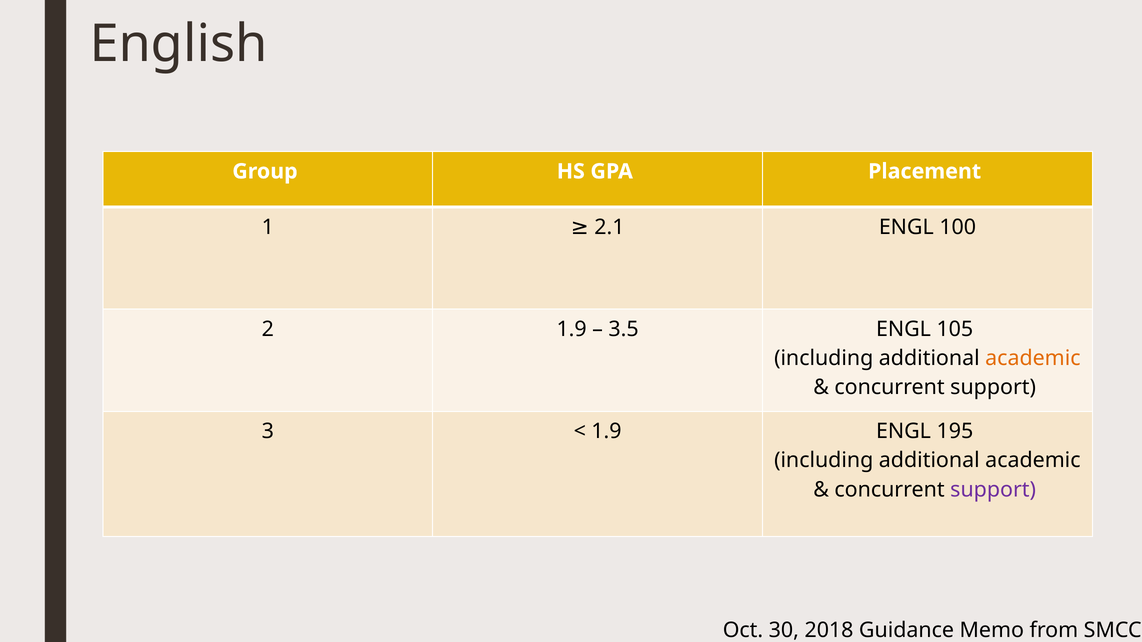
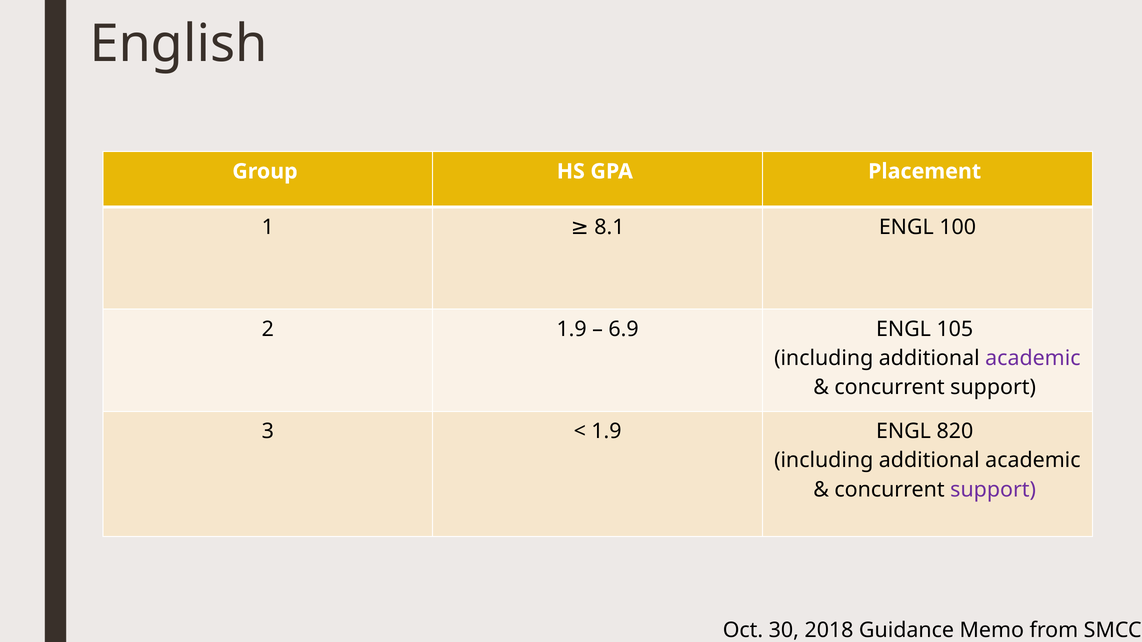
2.1: 2.1 -> 8.1 (609, 227)
3.5: 3.5 -> 6.9 (624, 329)
academic colour: orange -> purple (1033, 358)
195: 195 -> 820 (955, 432)
